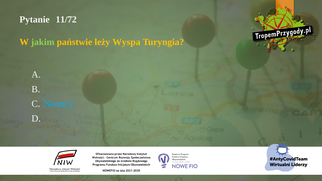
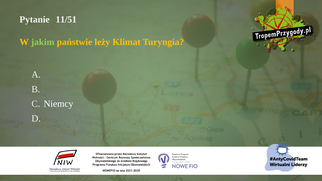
11/72: 11/72 -> 11/51 (66, 19)
Wyspa: Wyspa -> Klimat (127, 42)
Niemcy colour: light blue -> white (58, 104)
